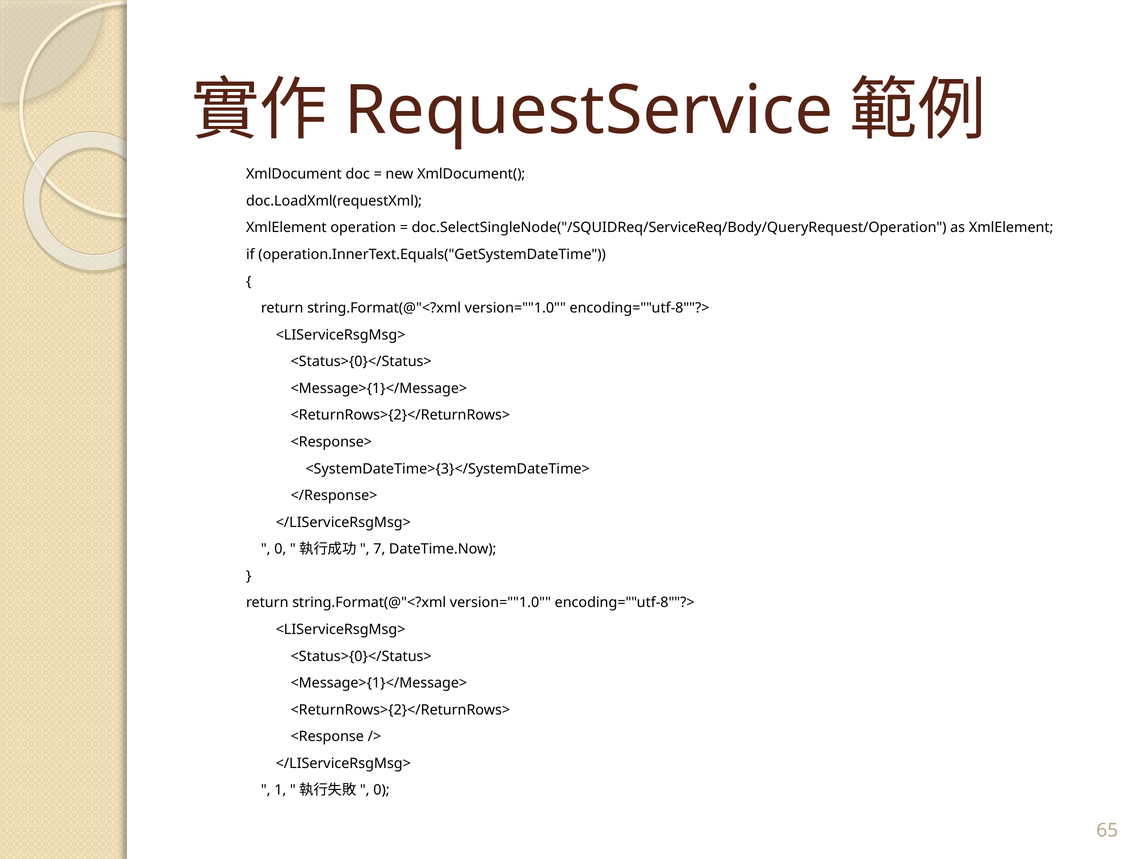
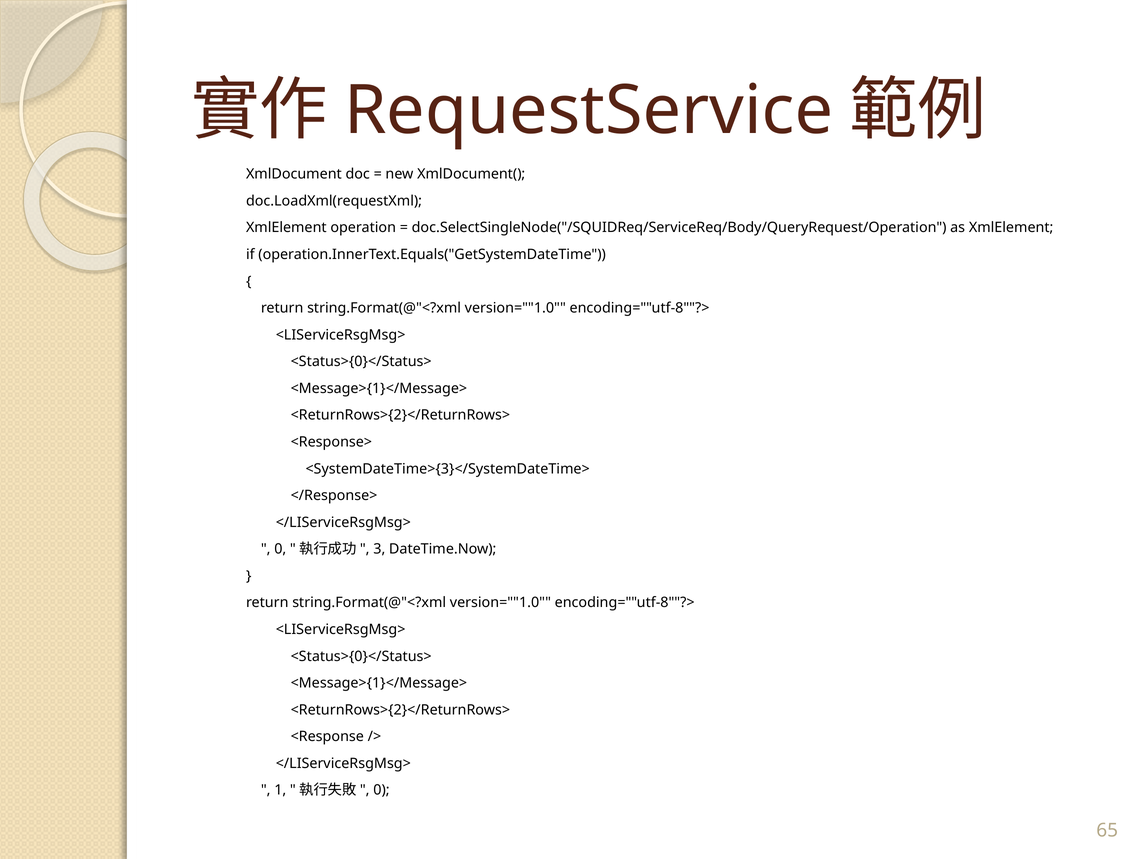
7: 7 -> 3 (379, 549)
